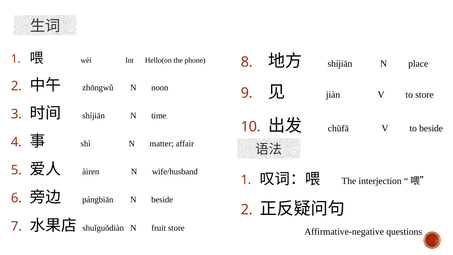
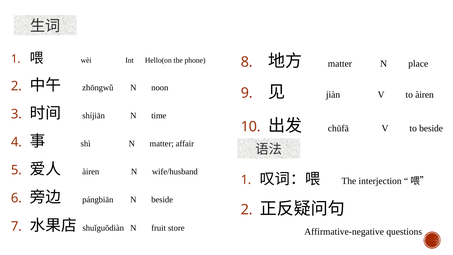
shíjiān: shíjiān -> matter (340, 64)
to store: store -> àiren (425, 95)
